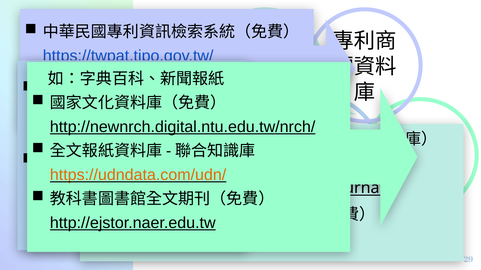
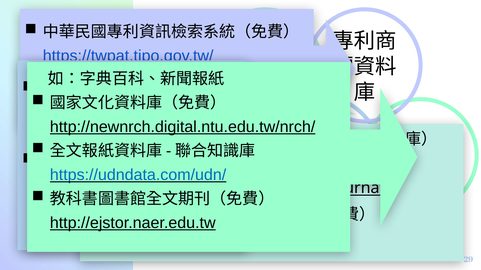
https://udndata.com/udn/ colour: orange -> blue (138, 175)
